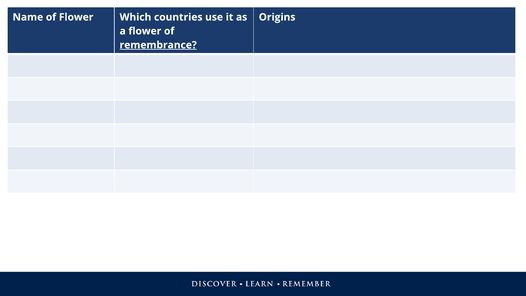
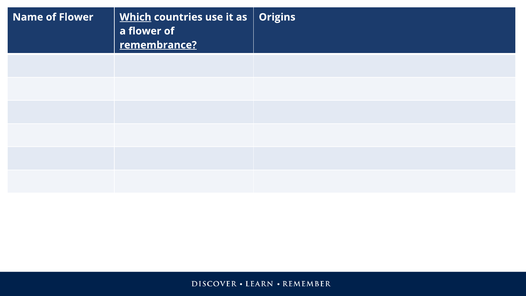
Which underline: none -> present (135, 17)
